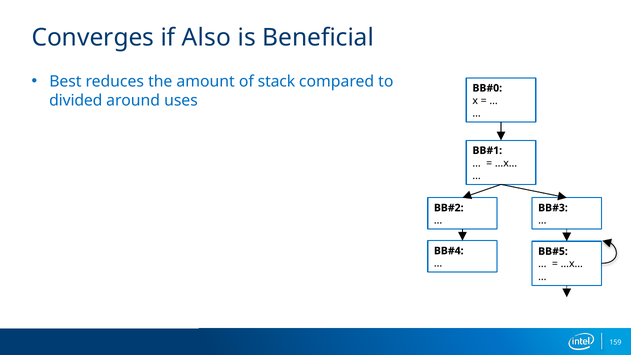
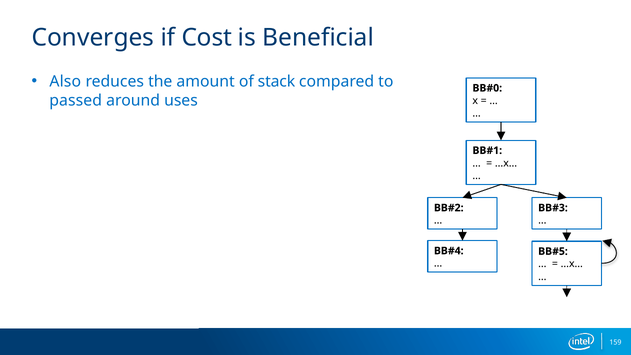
Also: Also -> Cost (207, 38)
Best: Best -> Also (65, 82)
divided: divided -> passed (76, 100)
